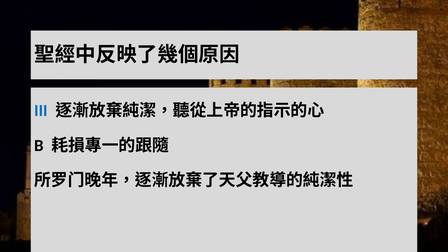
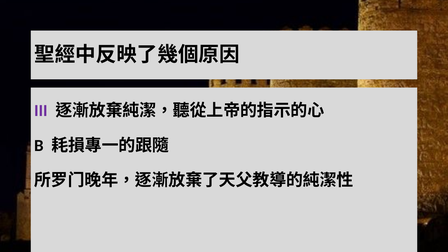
III colour: blue -> purple (41, 111)
